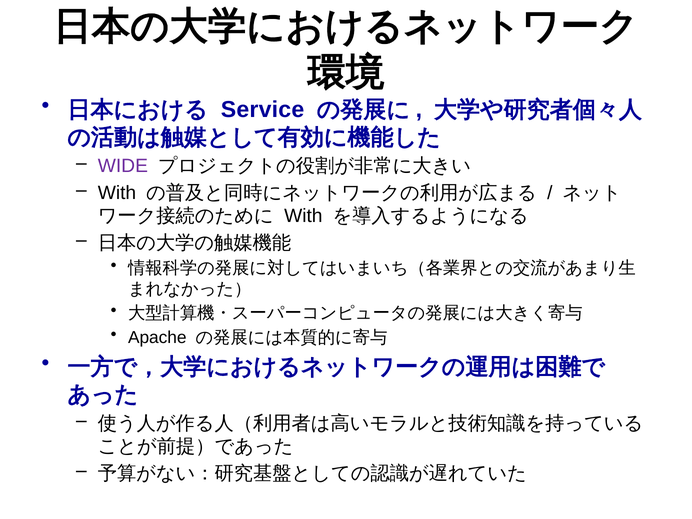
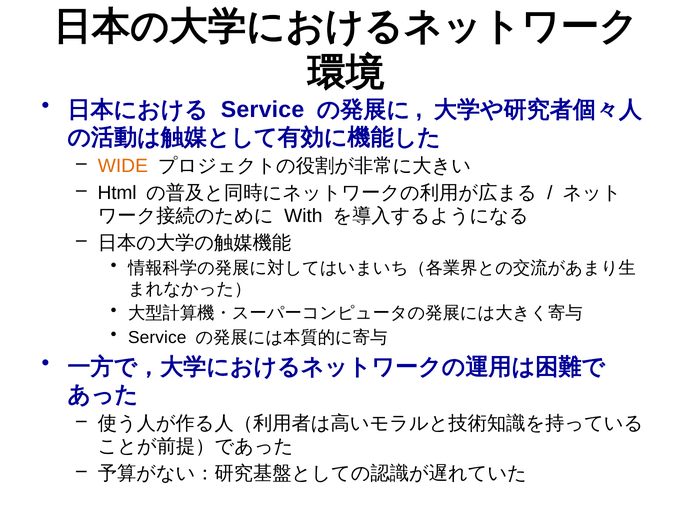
WIDE colour: purple -> orange (123, 166)
With: With -> Html (117, 193)
Apache: Apache -> Service (157, 337)
